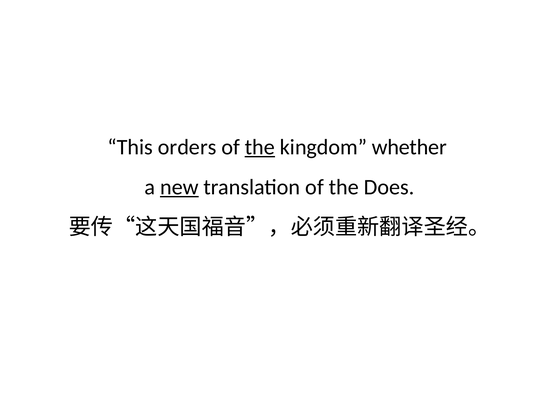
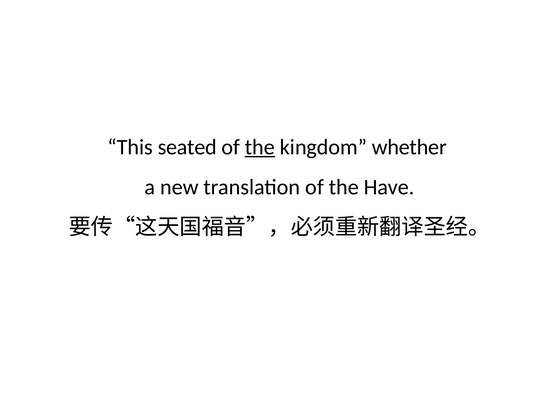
orders: orders -> seated (187, 147)
new underline: present -> none (179, 187)
Does: Does -> Have (389, 187)
